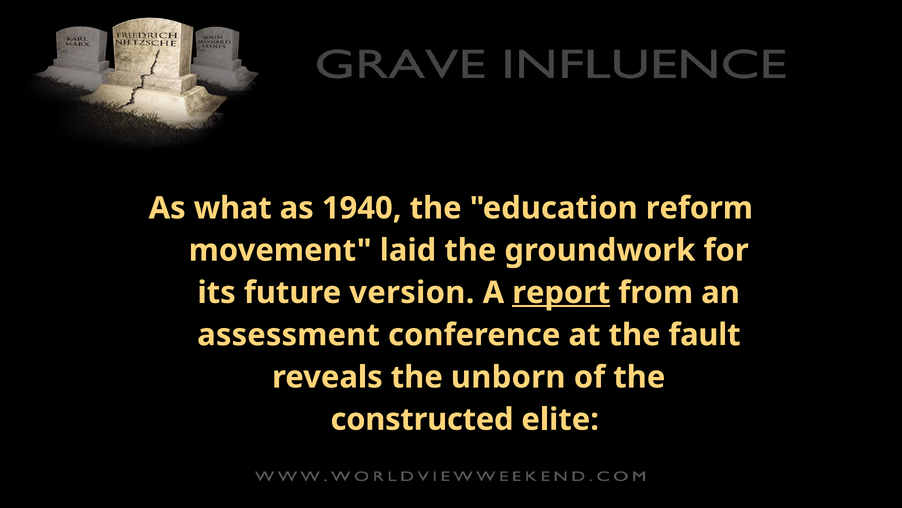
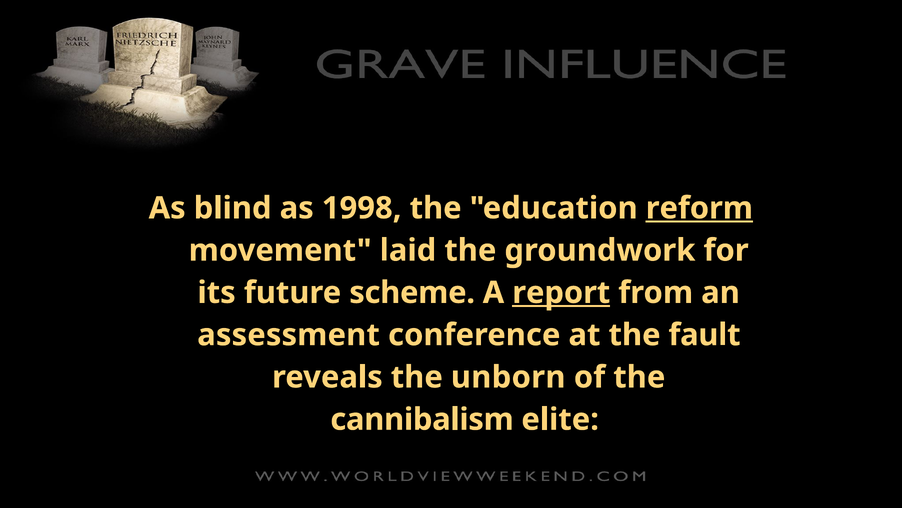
what: what -> blind (233, 208)
1940: 1940 -> 1998 (362, 208)
reform underline: none -> present (699, 208)
version: version -> scheme (412, 292)
constructed: constructed -> cannibalism (422, 419)
